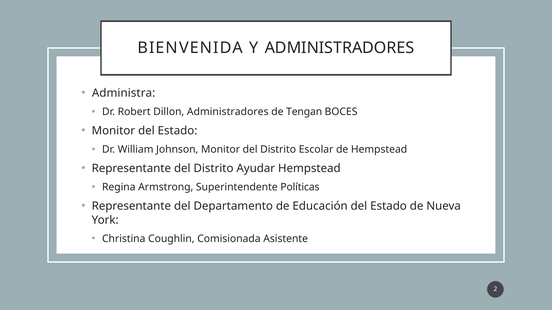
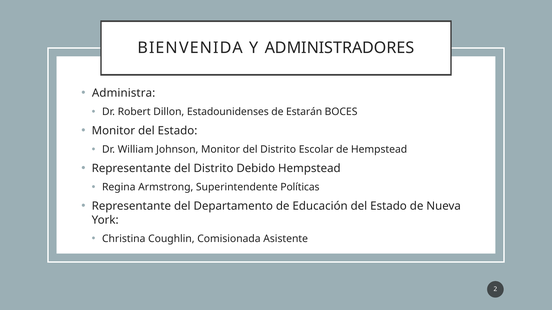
Dillon Administradores: Administradores -> Estadounidenses (228, 112)
Tengan: Tengan -> Estarán (304, 112)
Ayudar: Ayudar -> Debido (256, 169)
